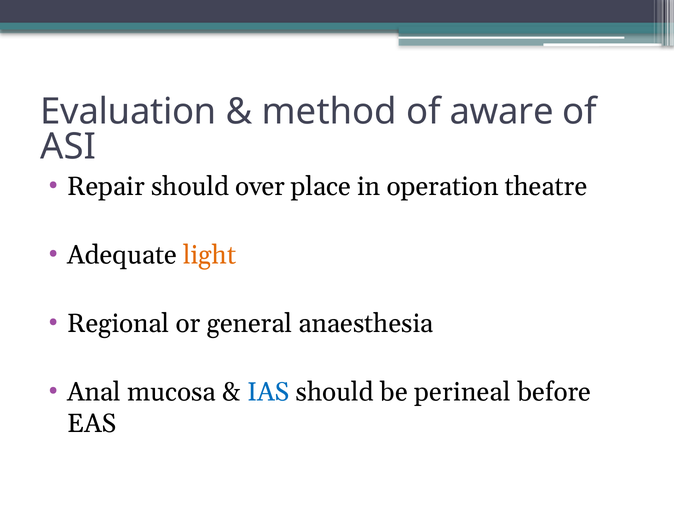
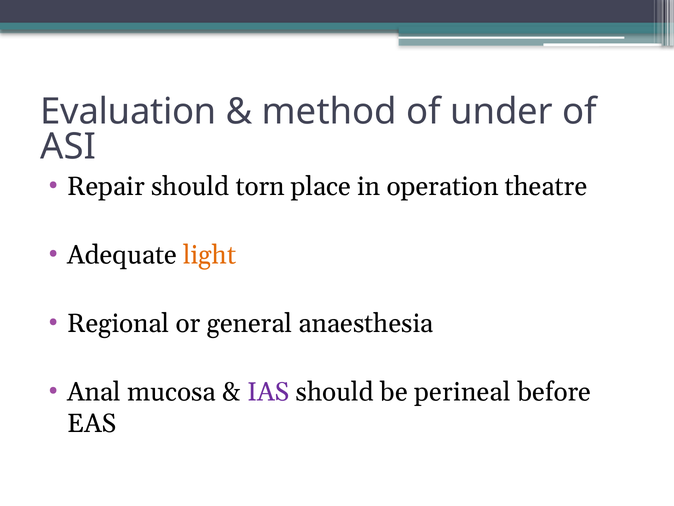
aware: aware -> under (502, 111)
over: over -> torn (260, 187)
IAS colour: blue -> purple (268, 392)
